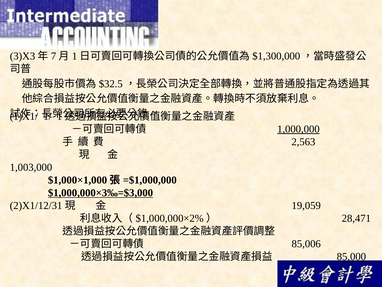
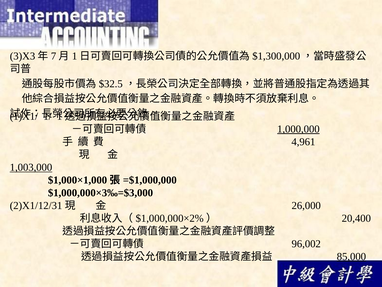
2,563: 2,563 -> 4,961 (303, 142)
1,003,000 underline: none -> present (31, 167)
$1,000,000×3‰=$3,000 underline: present -> none (100, 193)
19,059: 19,059 -> 26,000 (306, 205)
28,471: 28,471 -> 20,400 (356, 218)
85,006: 85,006 -> 96,002 (306, 244)
